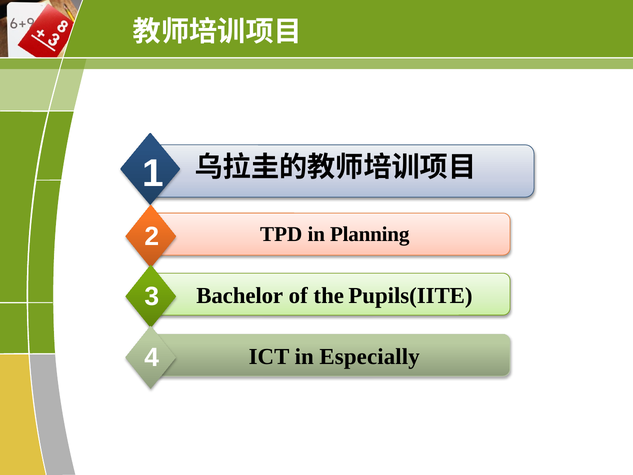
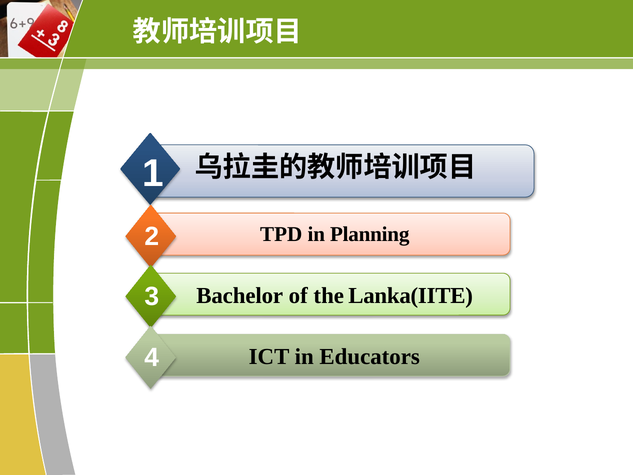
Pupils(IITE: Pupils(IITE -> Lanka(IITE (411, 295)
Especially: Especially -> Educators (370, 356)
